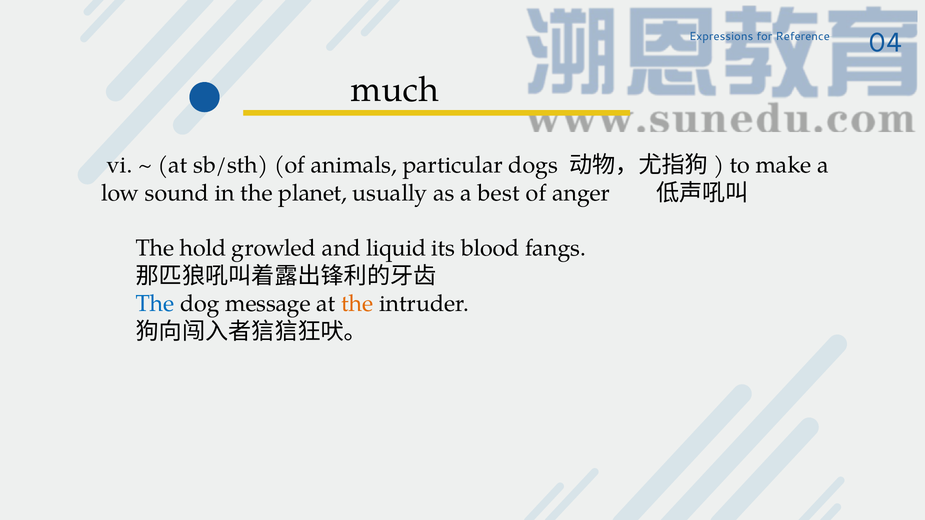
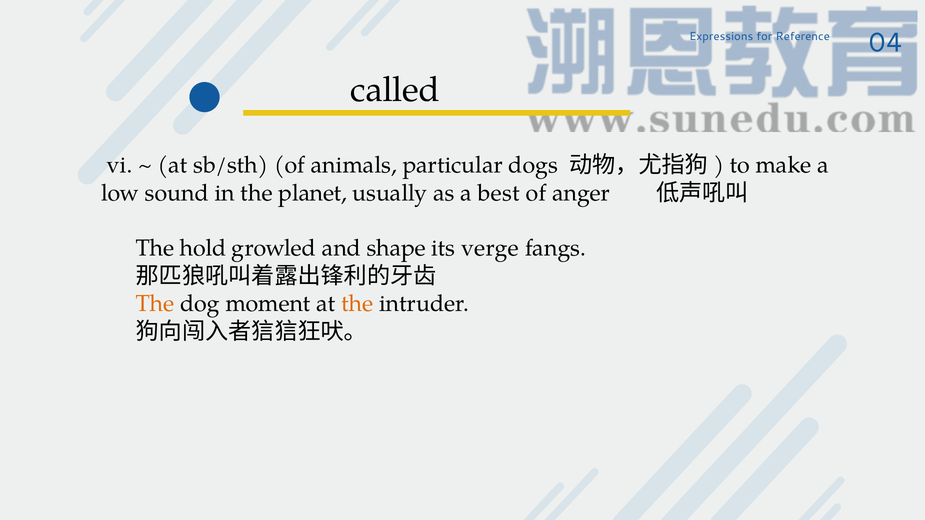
much: much -> called (395, 90)
liquid: liquid -> shape (396, 249)
blood: blood -> verge (490, 249)
The colour: blue -> orange (155, 304)
message: message -> moment (268, 304)
